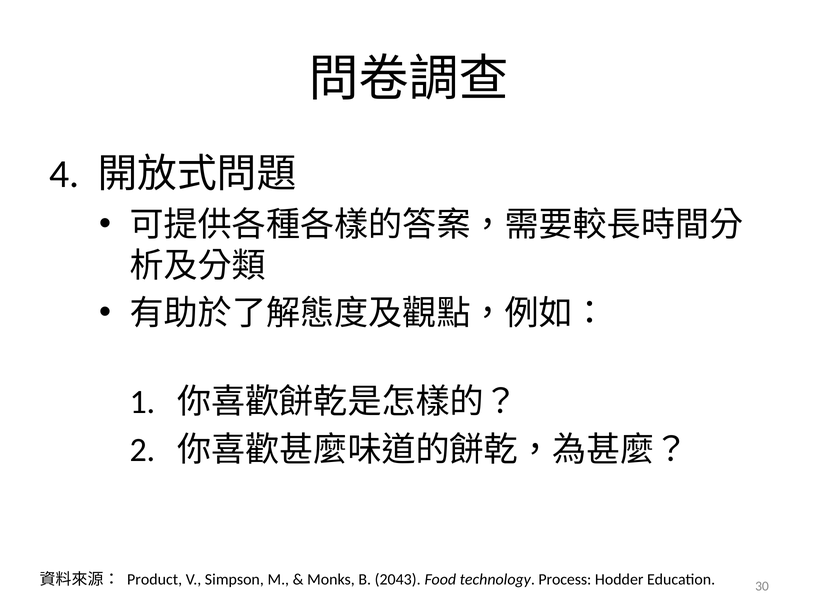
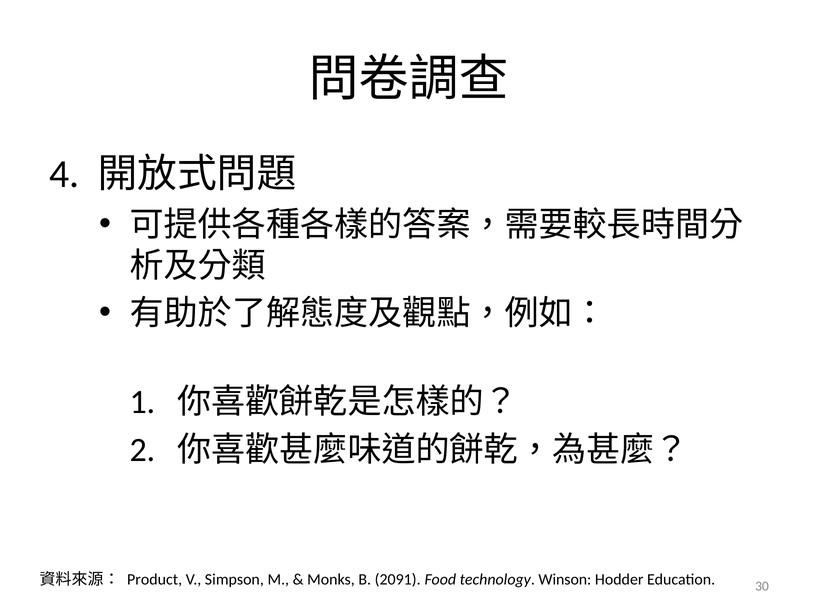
2043: 2043 -> 2091 (398, 579)
Process: Process -> Winson (565, 579)
